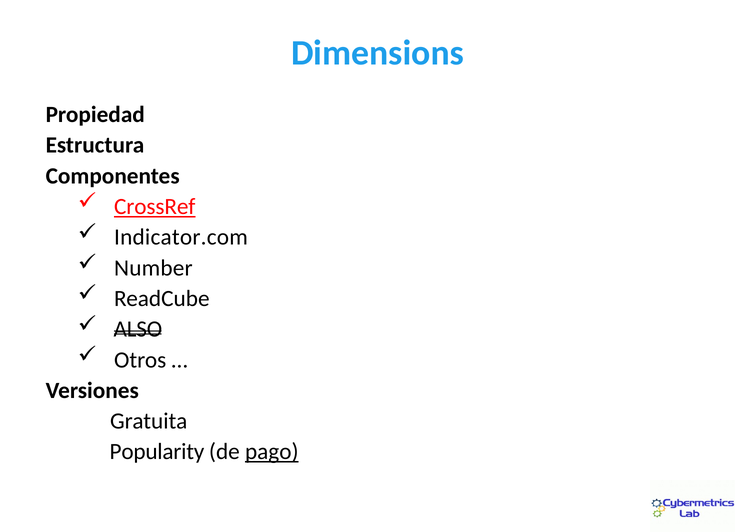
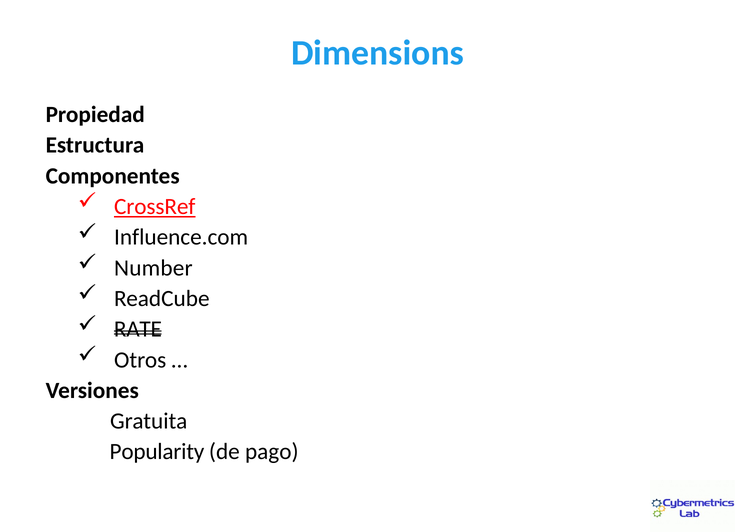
Indicator.com: Indicator.com -> Influence.com (181, 237)
ALSO: ALSO -> RATE (138, 329)
pago underline: present -> none (272, 452)
